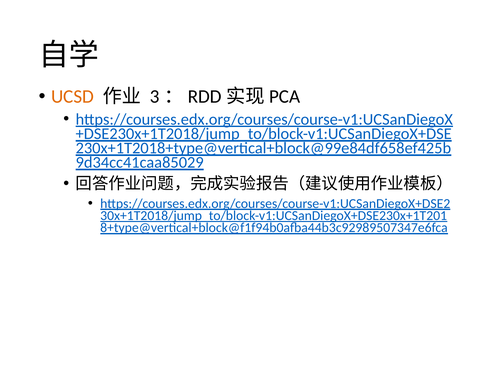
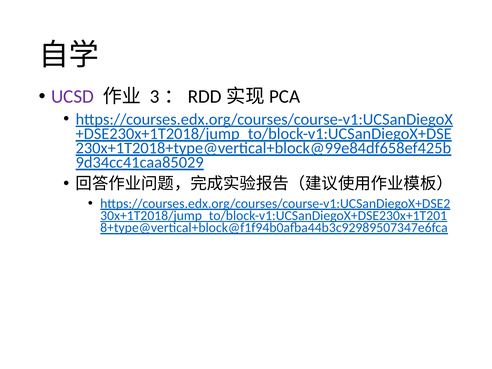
UCSD colour: orange -> purple (73, 96)
